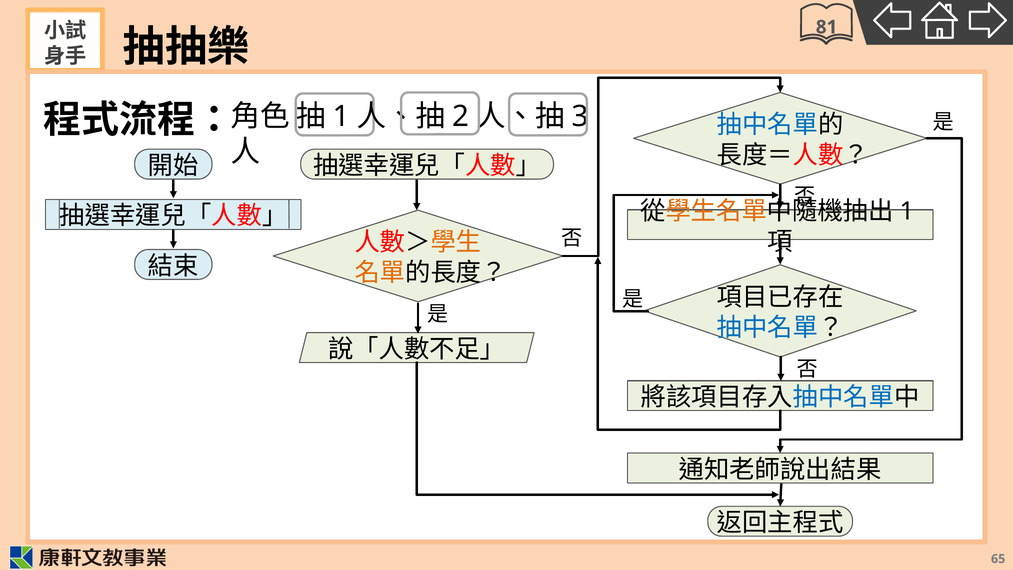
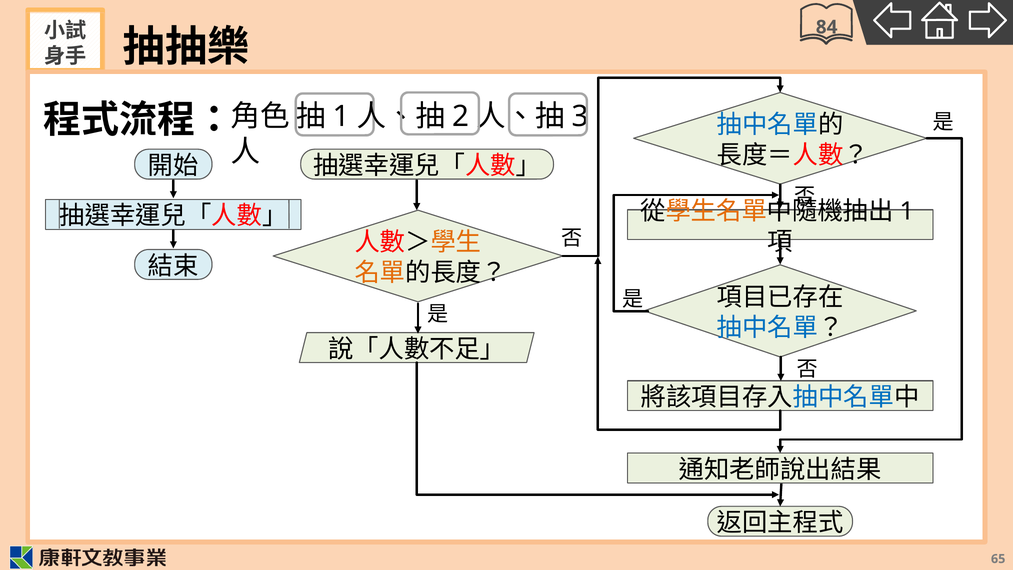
81: 81 -> 84 (827, 27)
